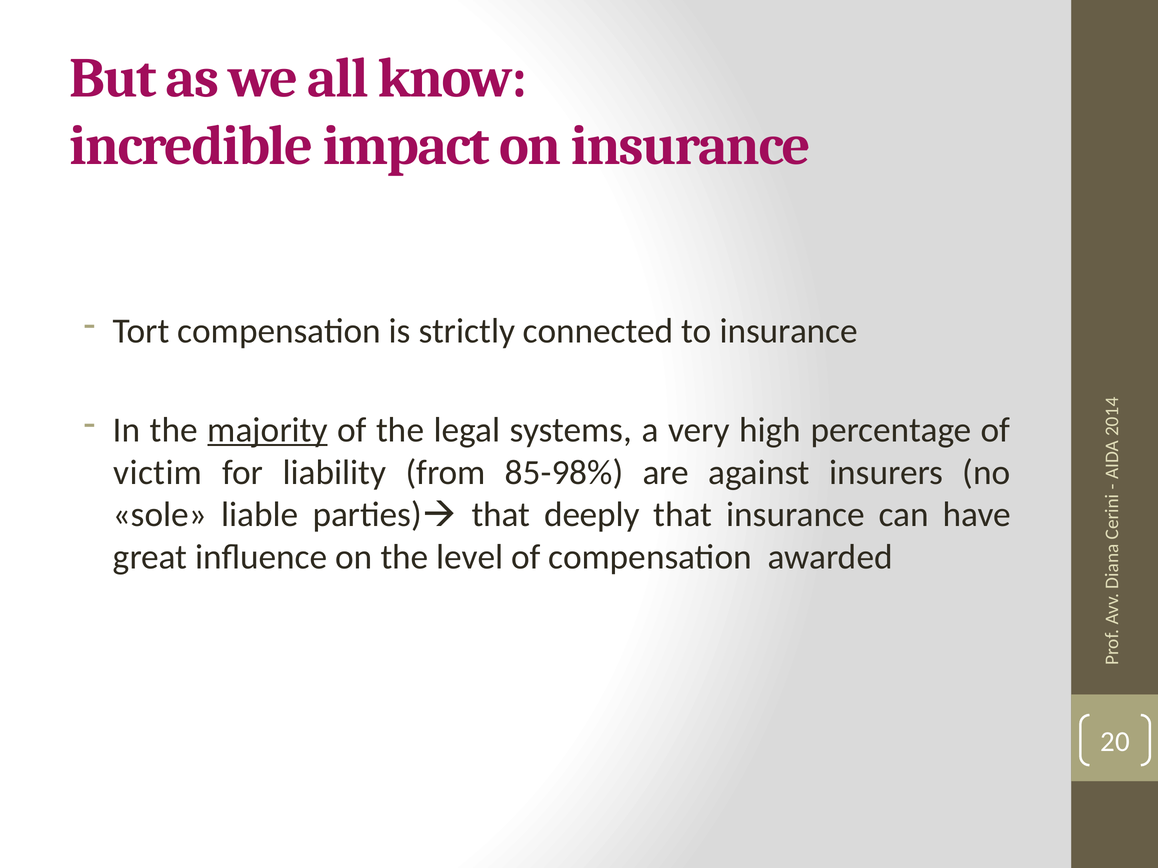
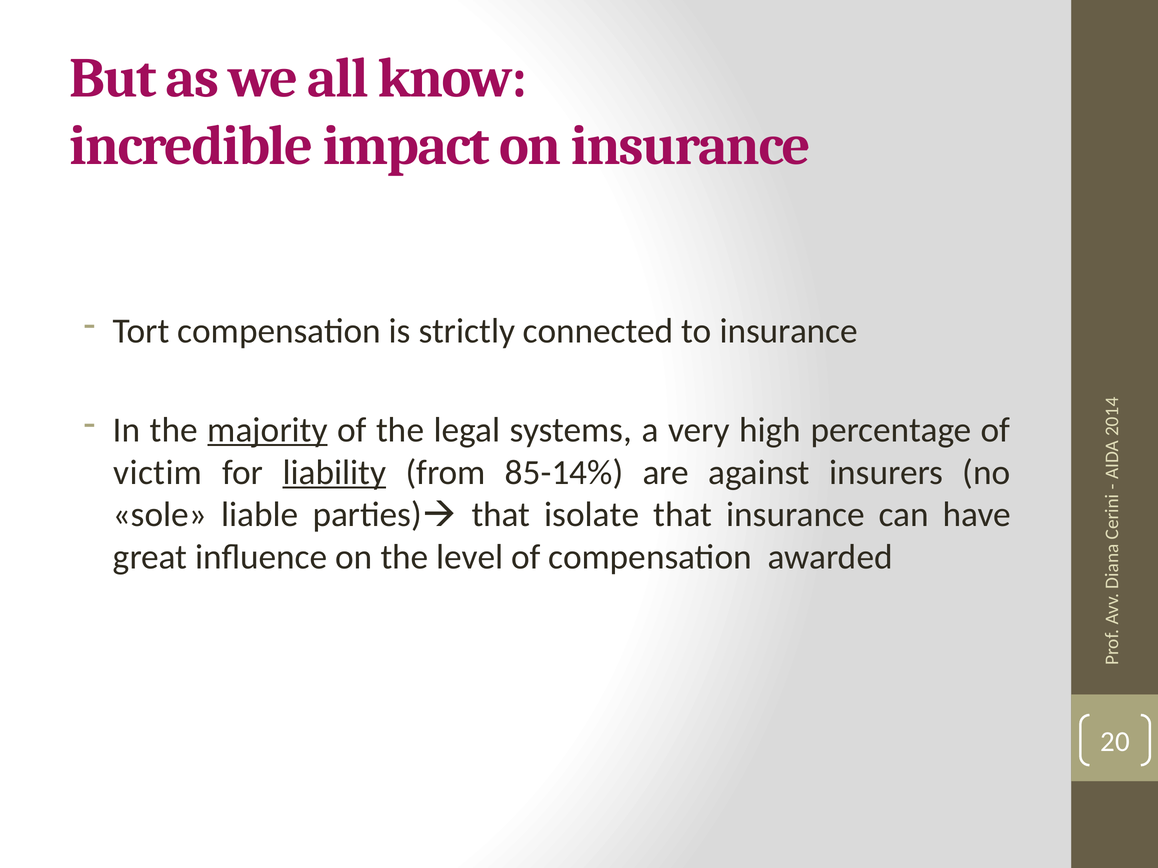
liability underline: none -> present (334, 473)
85-98%: 85-98% -> 85-14% (564, 473)
deeply: deeply -> isolate (592, 515)
